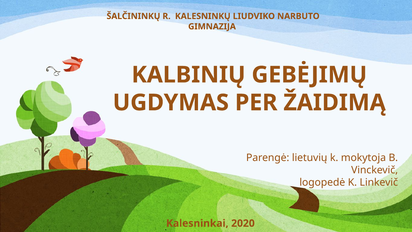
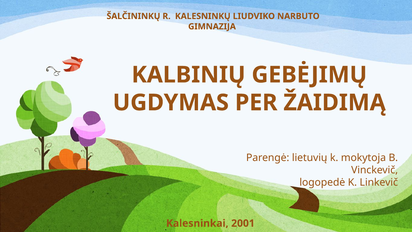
2020: 2020 -> 2001 (243, 223)
